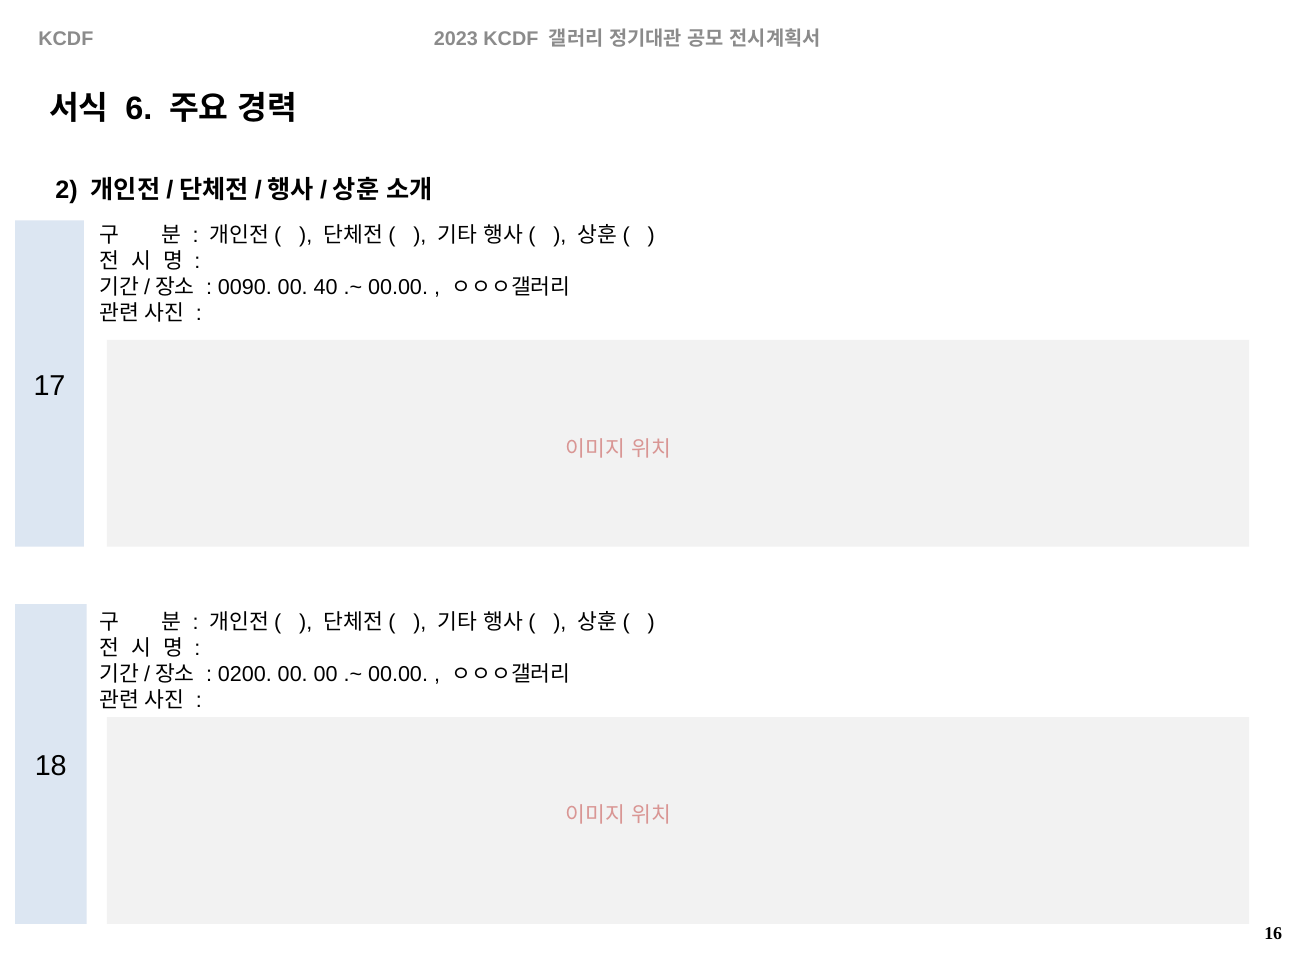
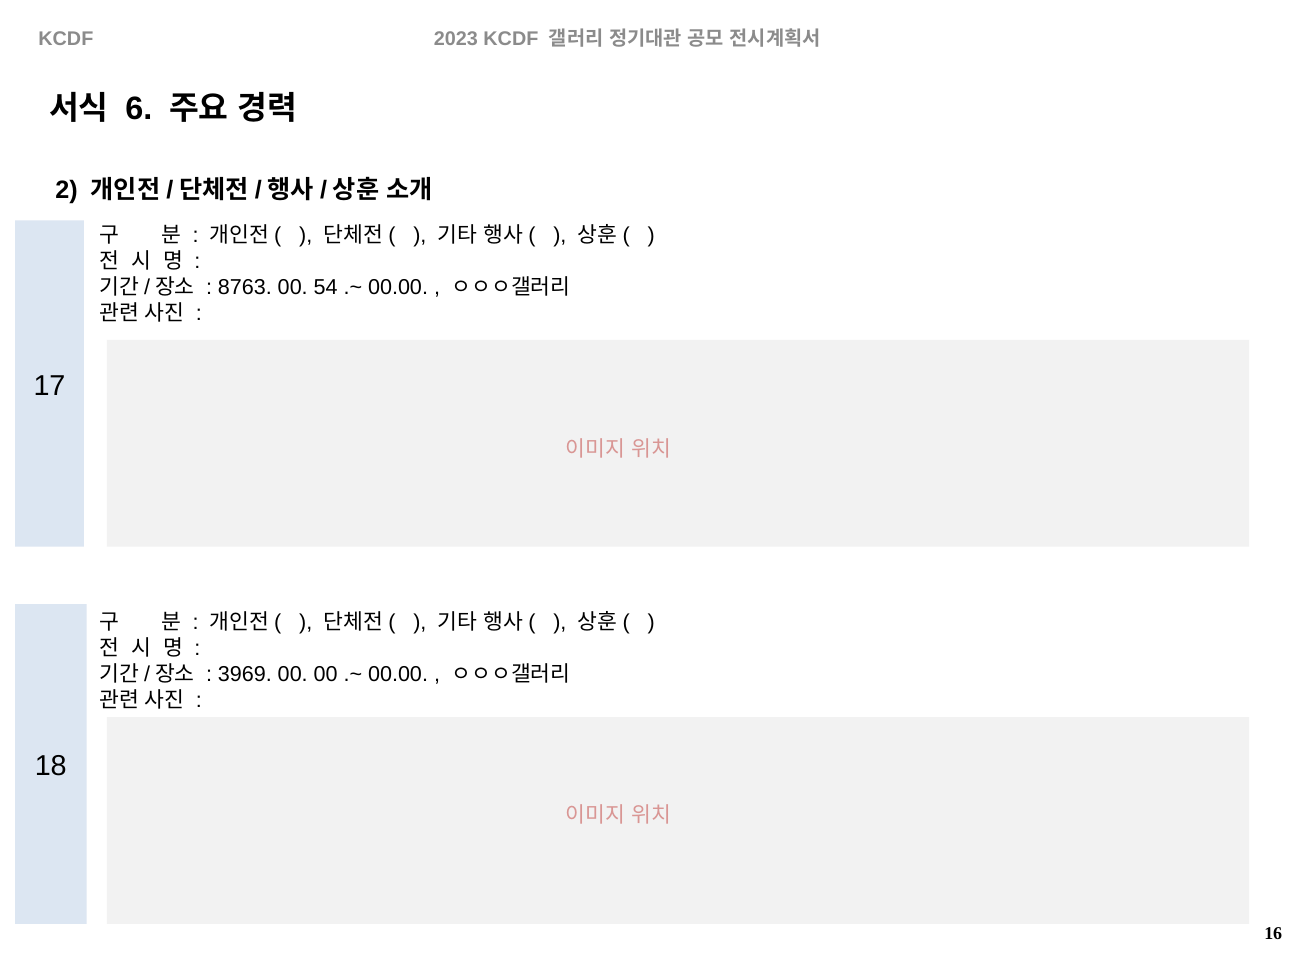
0090: 0090 -> 8763 (245, 287)
40: 40 -> 54 (326, 287)
0200: 0200 -> 3969 (245, 675)
